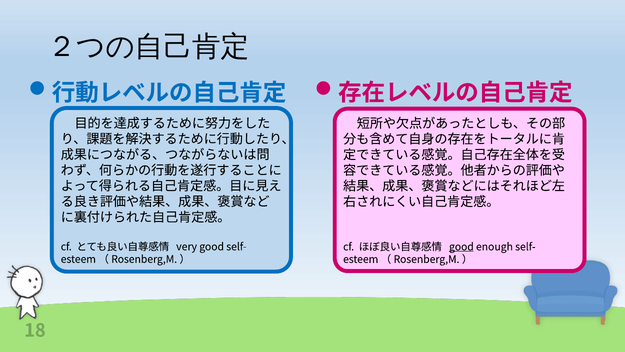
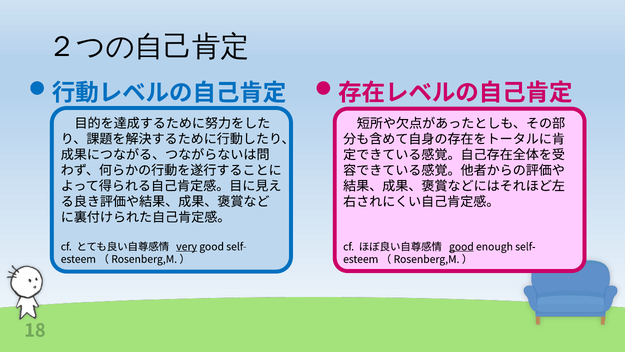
very underline: none -> present (187, 247)
